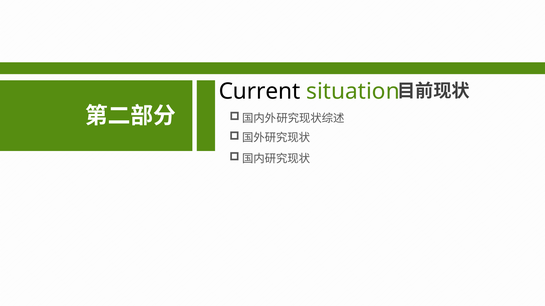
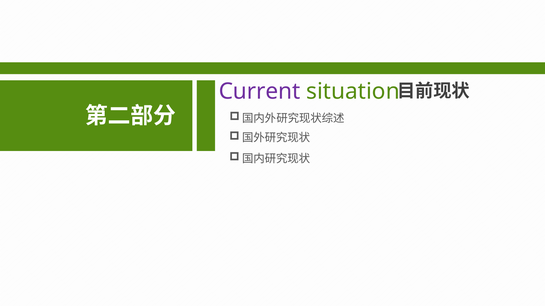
Current colour: black -> purple (260, 92)
